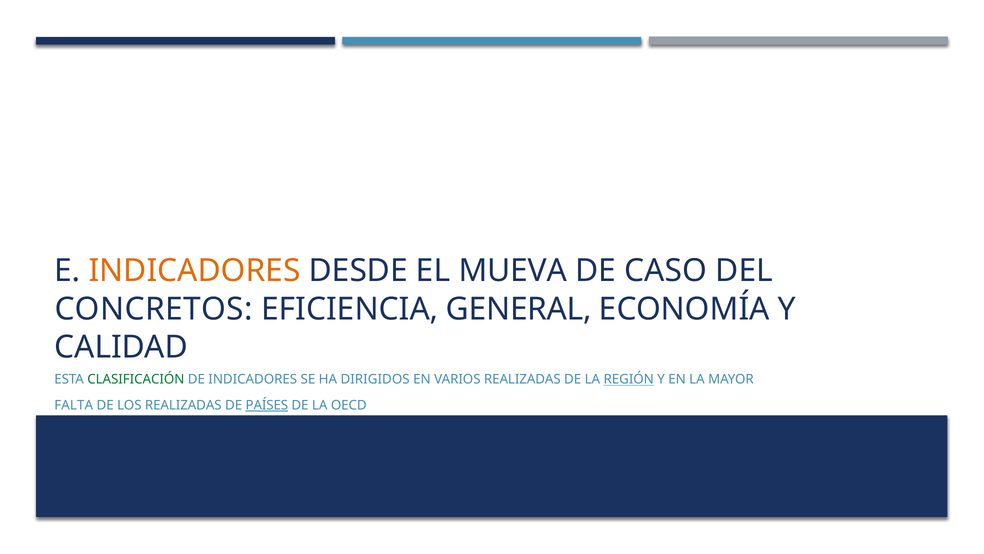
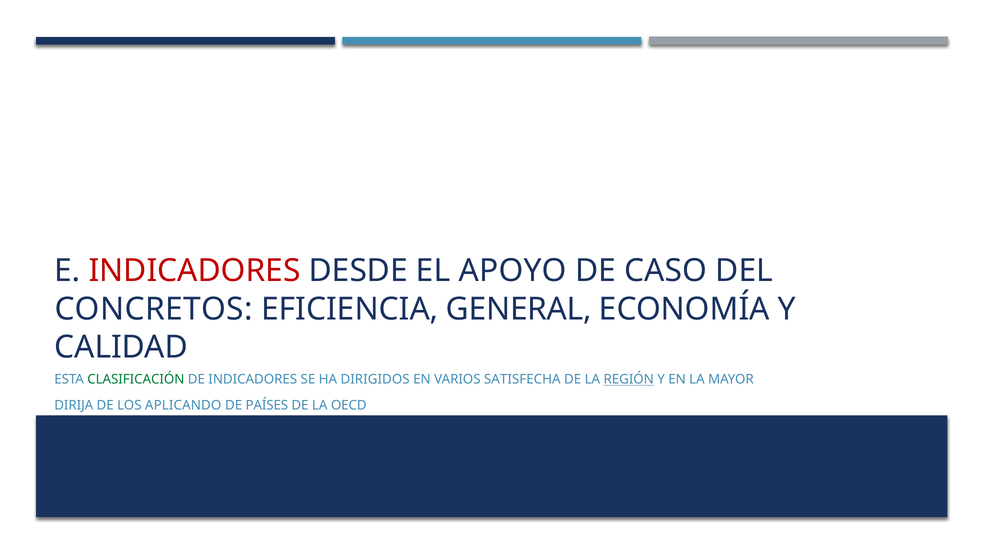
INDICADORES colour: orange -> red (195, 271)
MUEVA: MUEVA -> APOYO (513, 271)
VARIOS REALIZADAS: REALIZADAS -> SATISFECHA (522, 379)
FALTA: FALTA -> DIRIJA (74, 405)
LOS REALIZADAS: REALIZADAS -> APLICANDO (183, 405)
PAÍSES underline: present -> none (267, 405)
